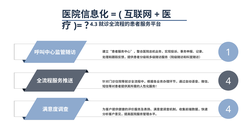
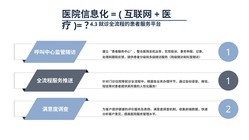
4: 4 -> 1 (228, 81)
4: 4 -> 2 (228, 110)
